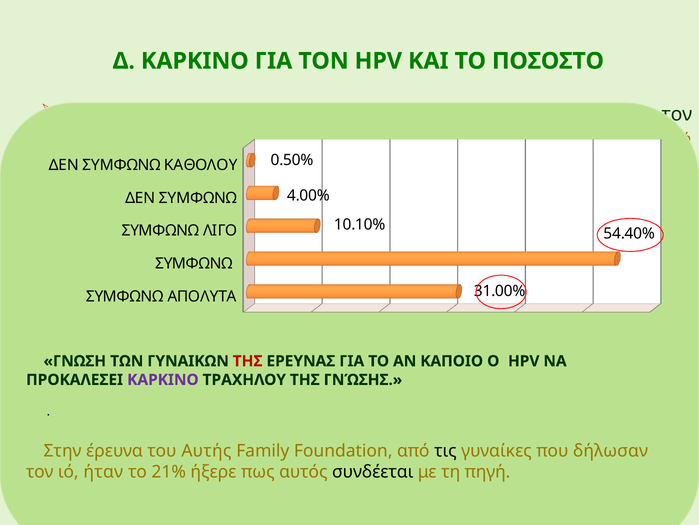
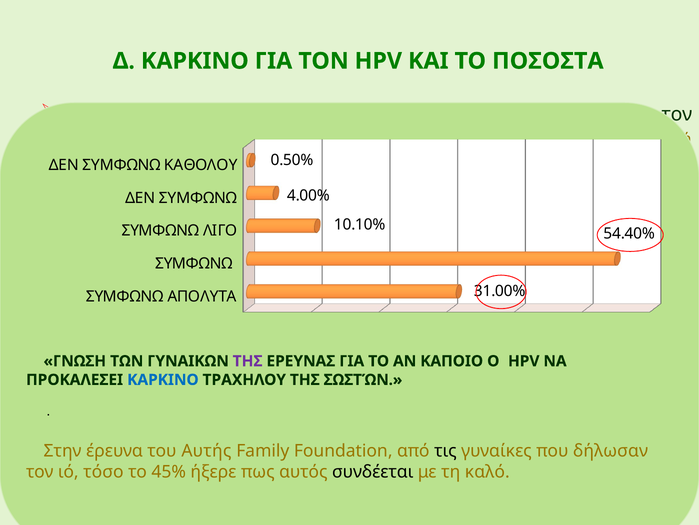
ΠΟΣΟΣΤΟ: ΠΟΣΟΣΤΟ -> ΠΟΣΟΣΤΑ (548, 61)
ΤΗΣ colour: red -> purple (248, 361)
ΚΑΡΚΙΝΟ colour: purple -> blue (163, 379)
ΓΝΏΣΗΣ: ΓΝΏΣΗΣ -> ΣΩΣΤΏΝ (363, 379)
ήταν: ήταν -> τόσο (103, 471)
21%: 21% -> 45% (169, 471)
πηγή: πηγή -> καλό (487, 471)
